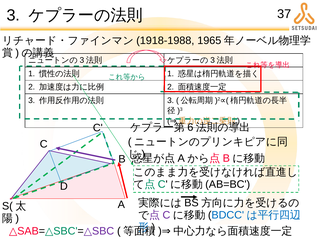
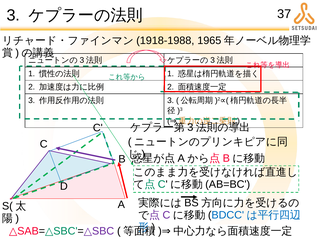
6: 6 -> 3 (190, 128)
